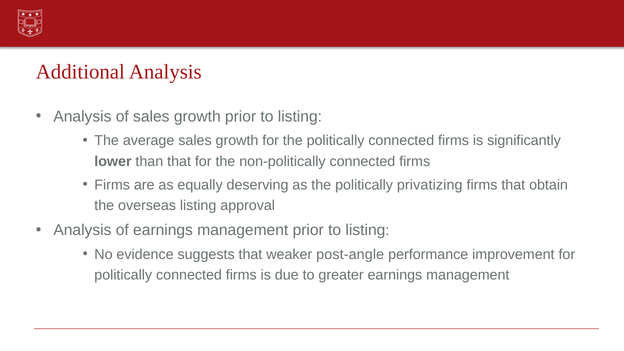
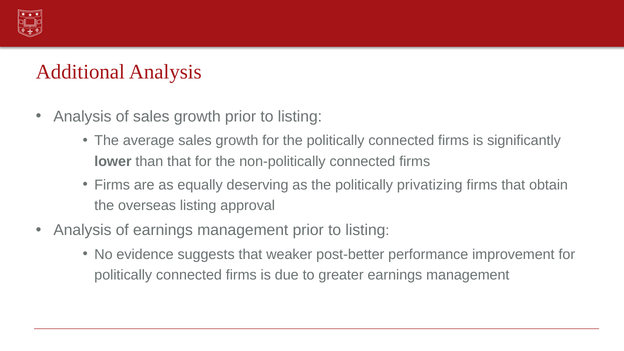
post-angle: post-angle -> post-better (350, 254)
